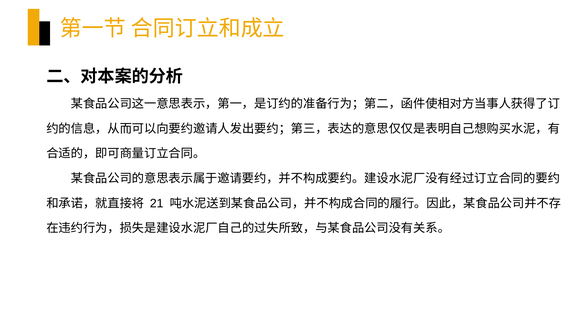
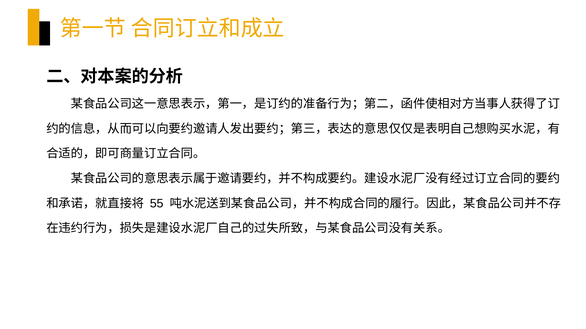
21: 21 -> 55 (157, 204)
